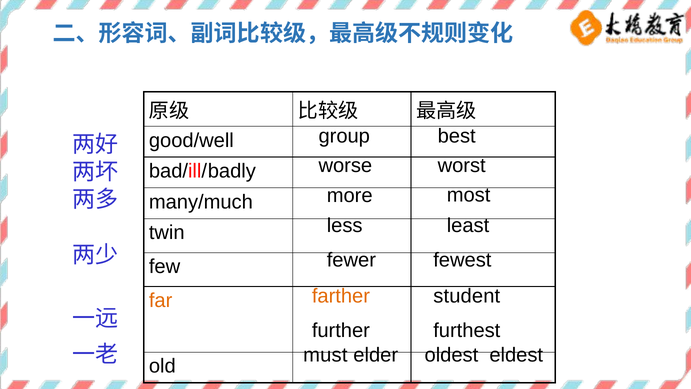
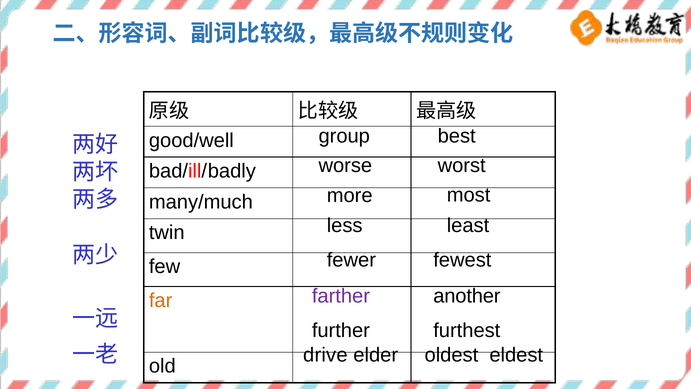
farther colour: orange -> purple (341, 296)
student: student -> another (467, 296)
must: must -> drive (325, 355)
